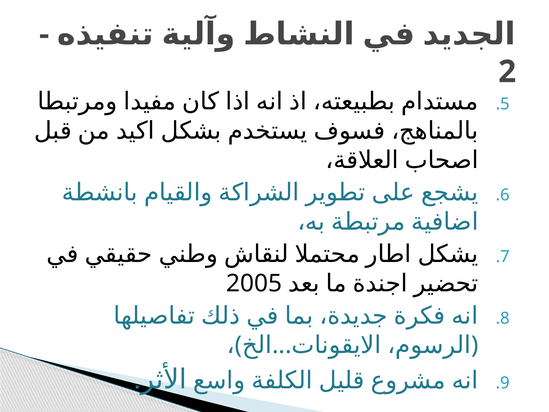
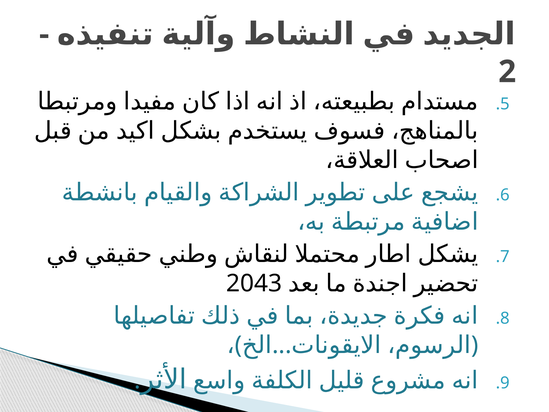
2005: 2005 -> 2043 (254, 283)
